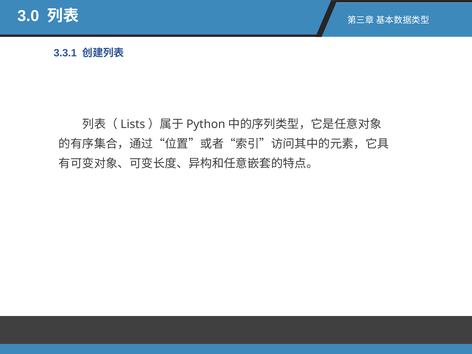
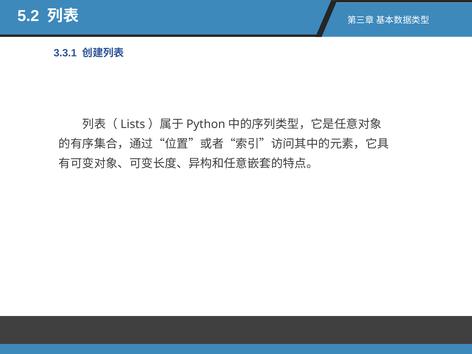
3.0: 3.0 -> 5.2 (28, 16)
